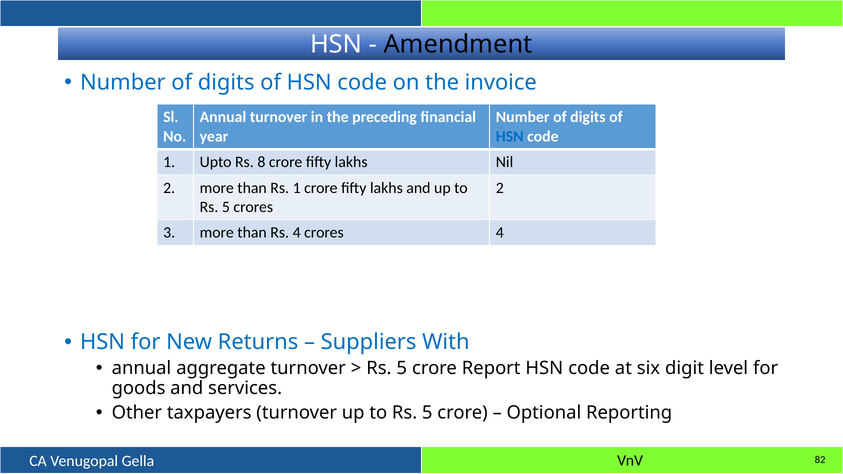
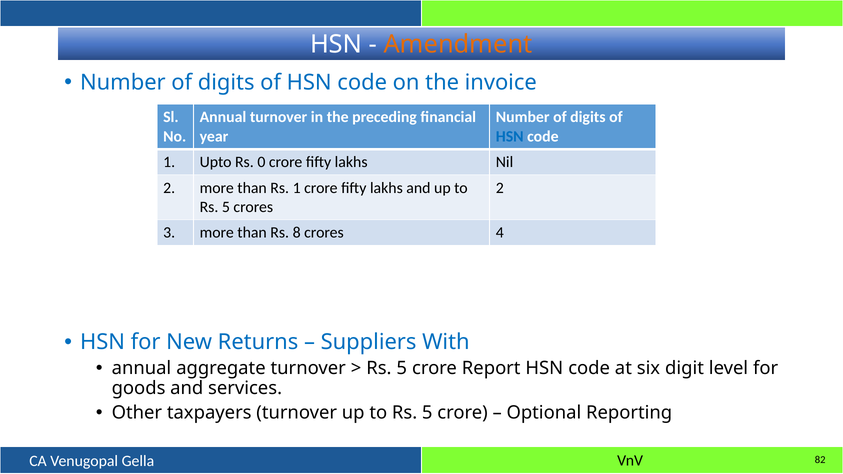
Amendment colour: black -> orange (458, 44)
8: 8 -> 0 (261, 162)
Rs 4: 4 -> 8 (297, 233)
